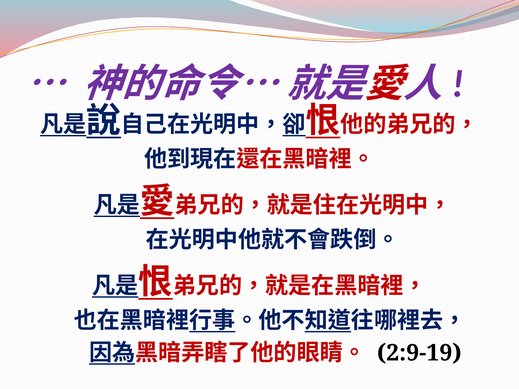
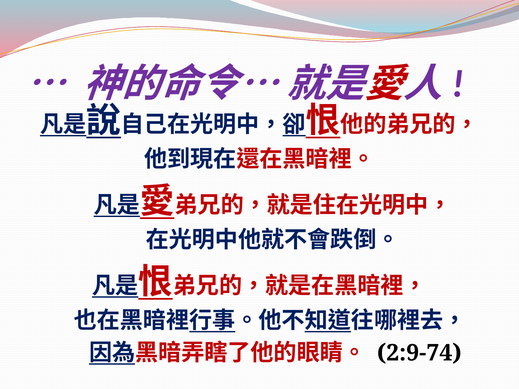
2:9-19: 2:9-19 -> 2:9-74 (419, 353)
